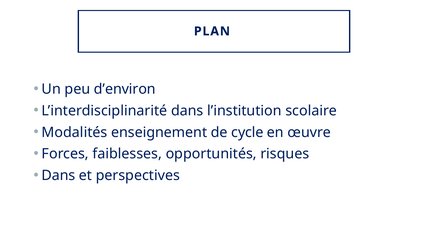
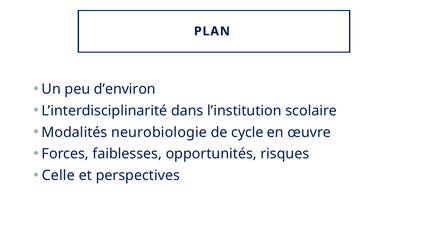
enseignement: enseignement -> neurobiologie (159, 132)
Dans: Dans -> Celle (58, 175)
